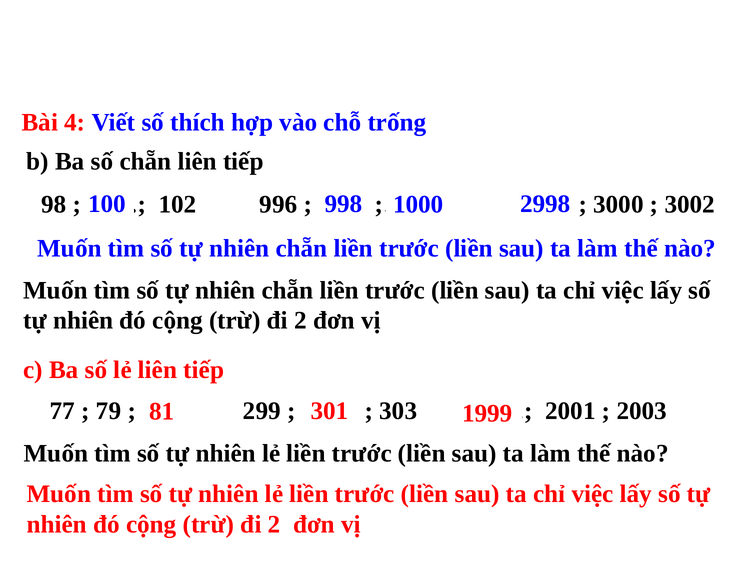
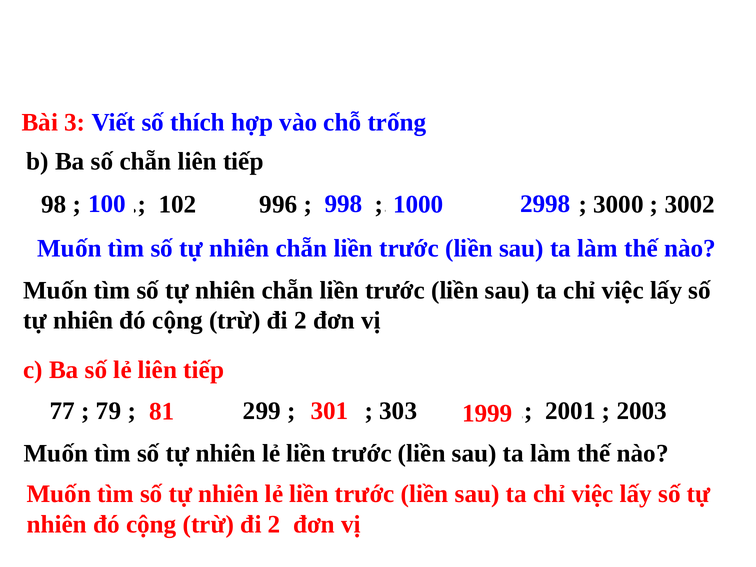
4: 4 -> 3 (75, 122)
